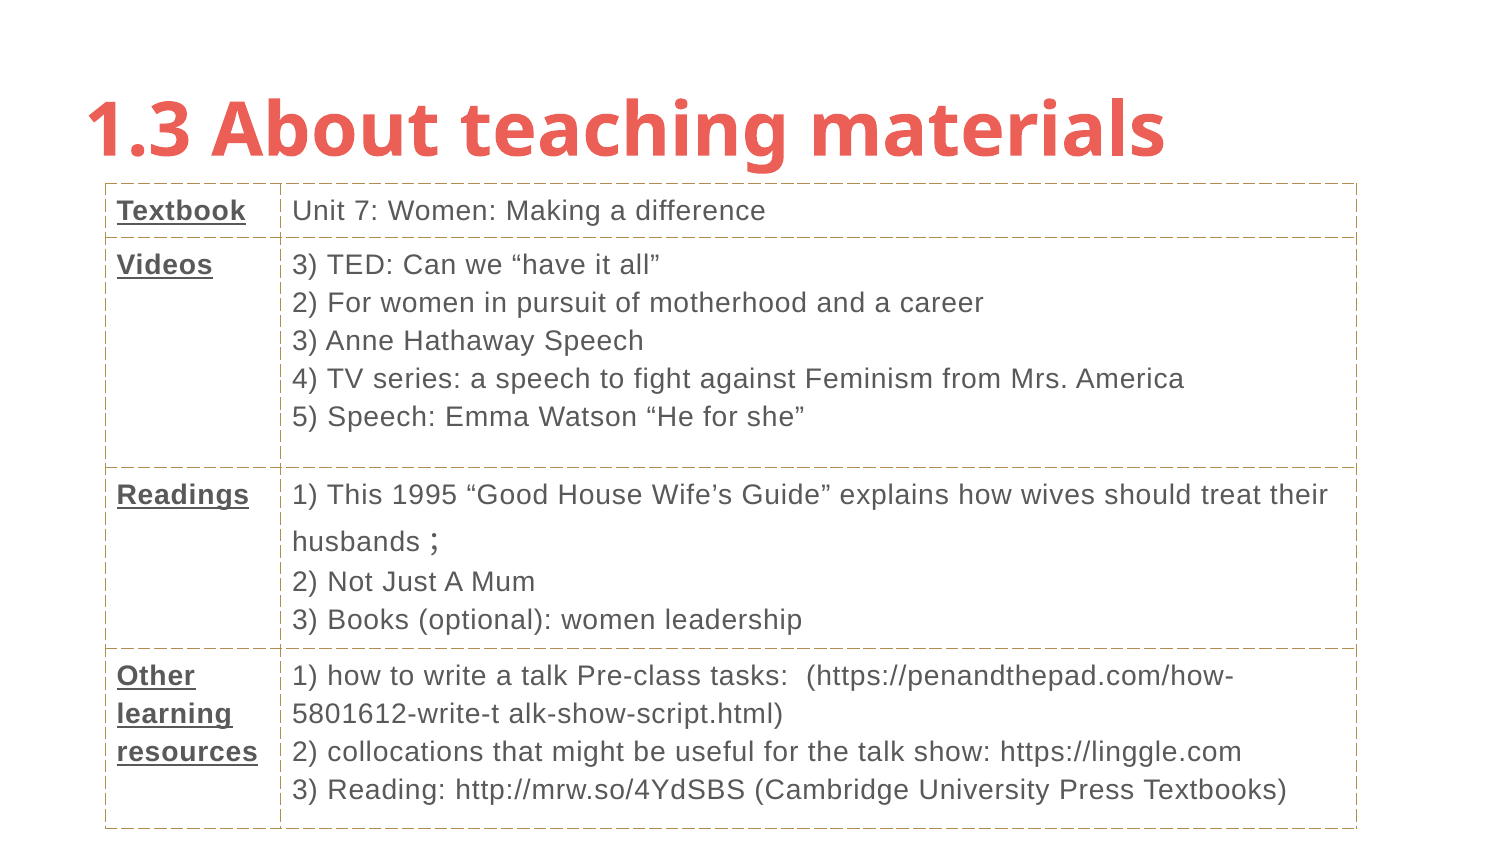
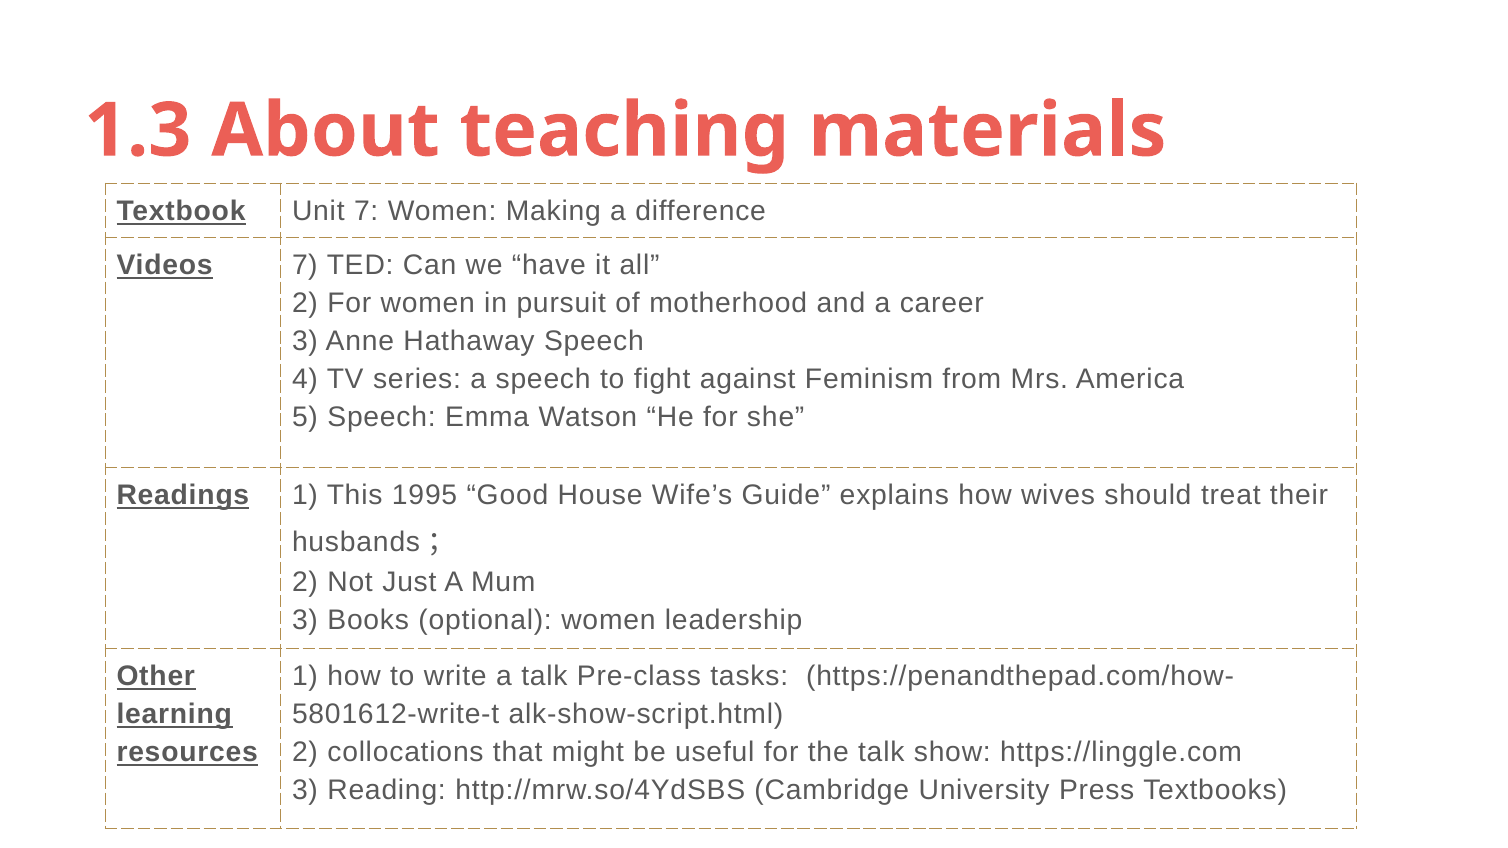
Videos 3: 3 -> 7 (305, 266)
